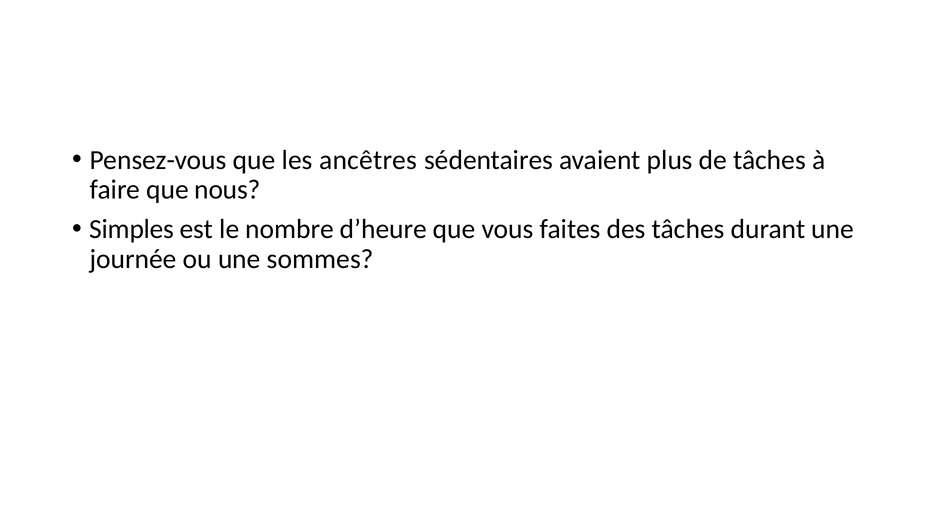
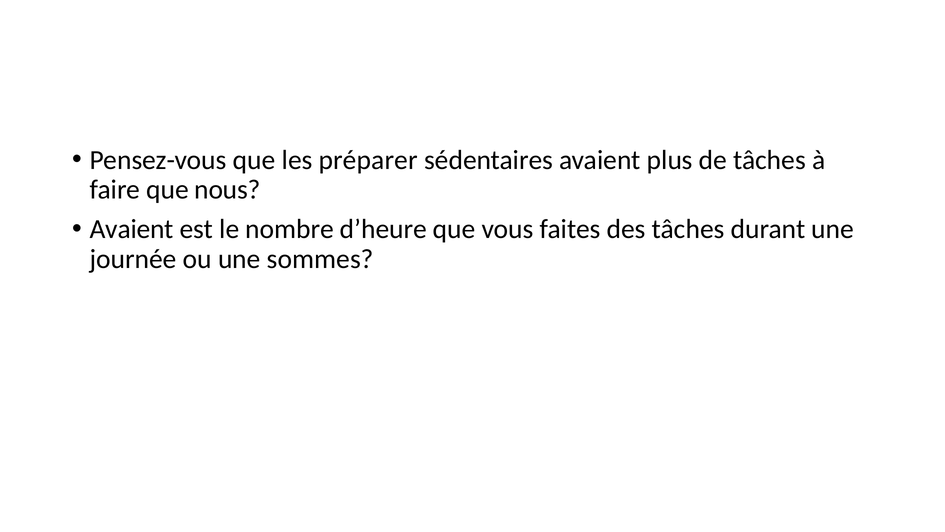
ancêtres: ancêtres -> préparer (368, 160)
Simples: Simples -> Avaient (132, 229)
